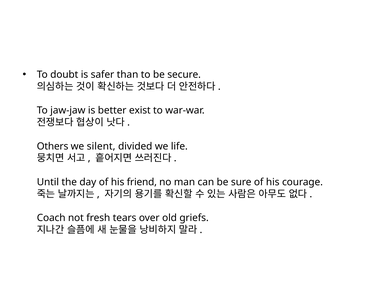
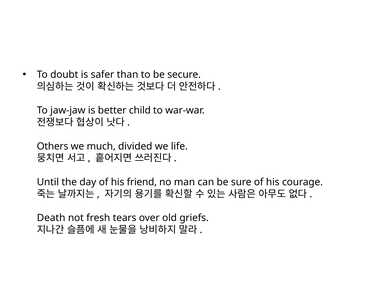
exist: exist -> child (140, 111)
silent: silent -> much (101, 147)
Coach: Coach -> Death (51, 218)
